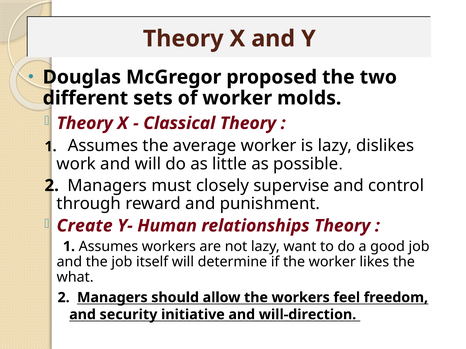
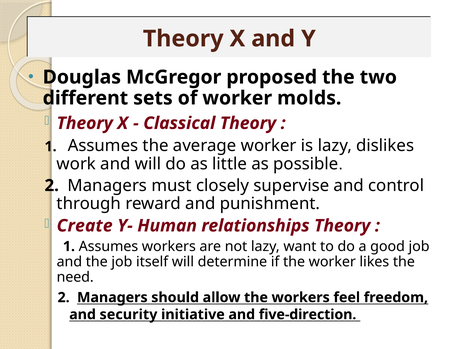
what: what -> need (75, 277)
will-direction: will-direction -> five-direction (308, 315)
